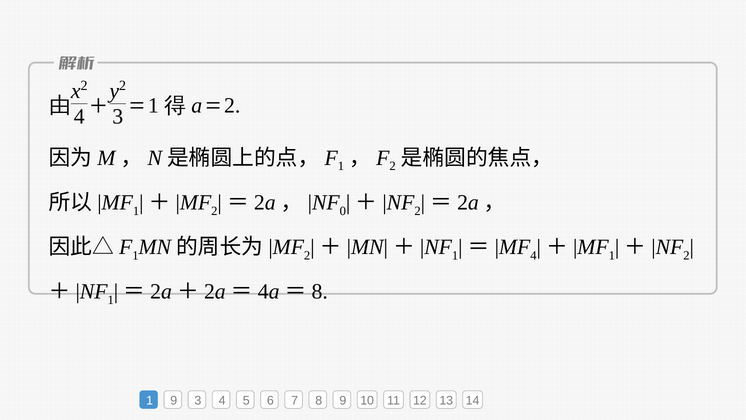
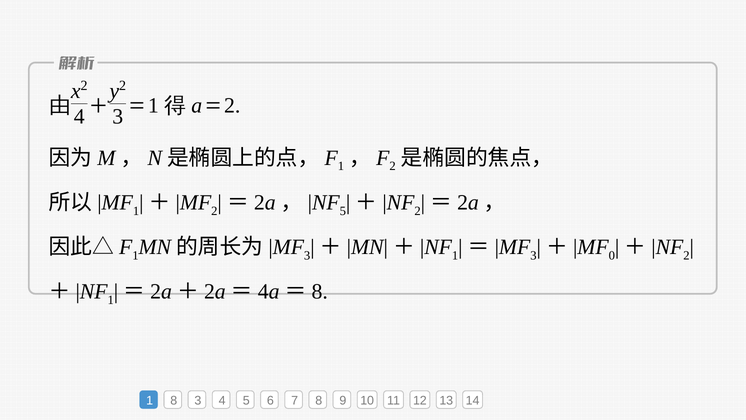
0: 0 -> 5 (343, 211)
2: 2 -> 3 (307, 255)
4: 4 -> 3 (533, 255)
1: 1 -> 0 (612, 255)
1 9: 9 -> 8 (174, 400)
